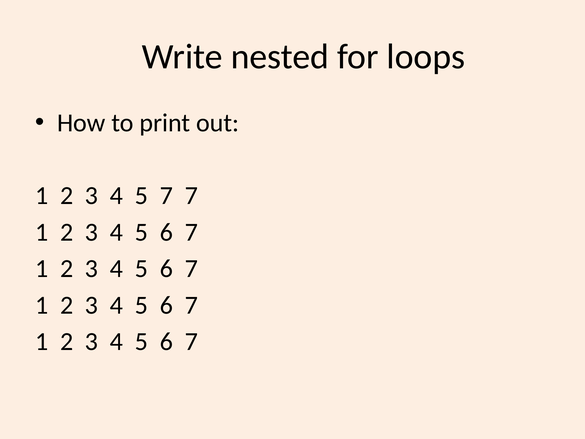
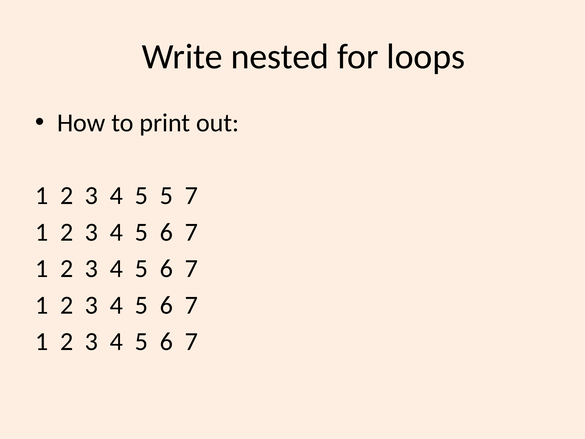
5 7: 7 -> 5 (166, 196)
